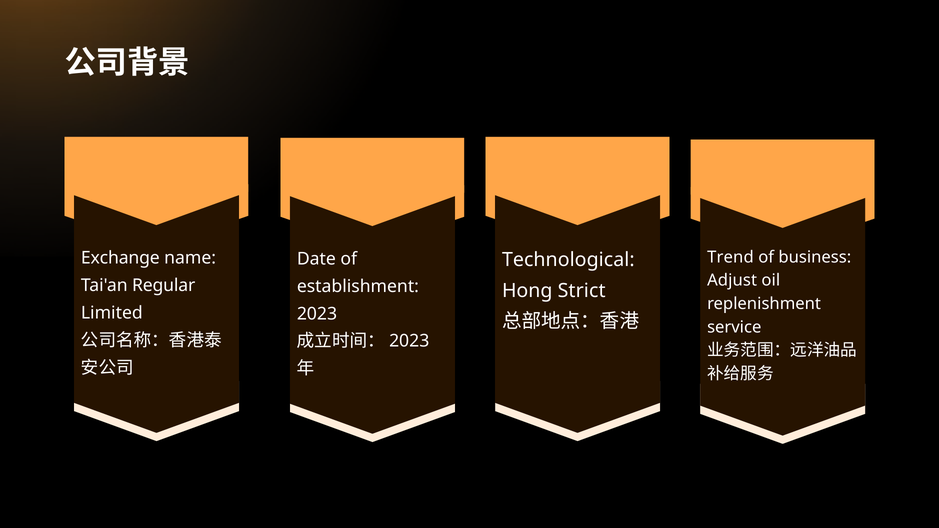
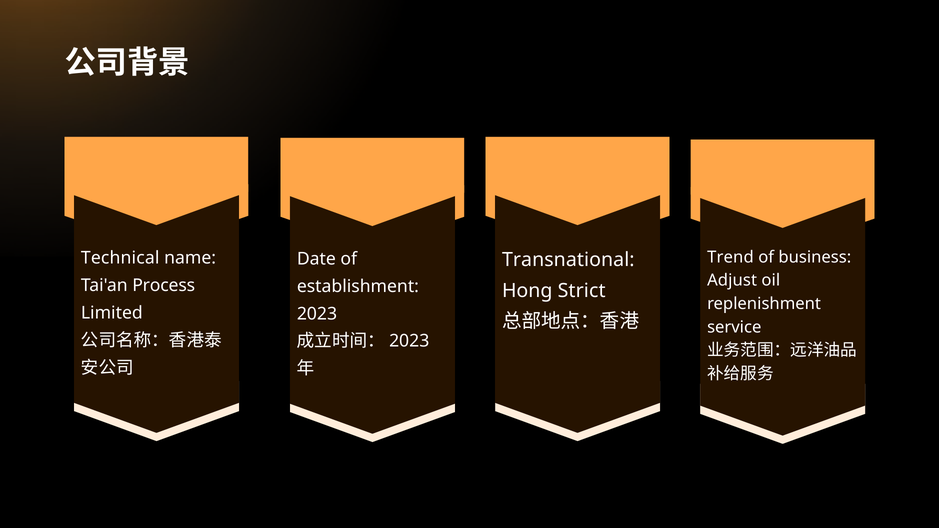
Exchange: Exchange -> Technical (120, 258)
Technological: Technological -> Transnational (568, 260)
Regular: Regular -> Process (164, 285)
